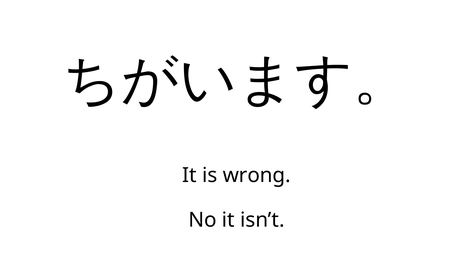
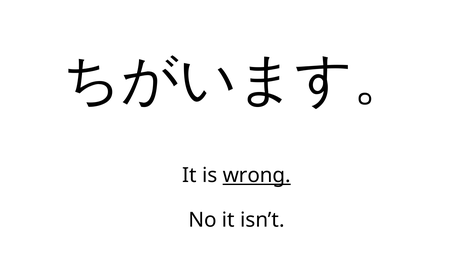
wrong underline: none -> present (257, 175)
